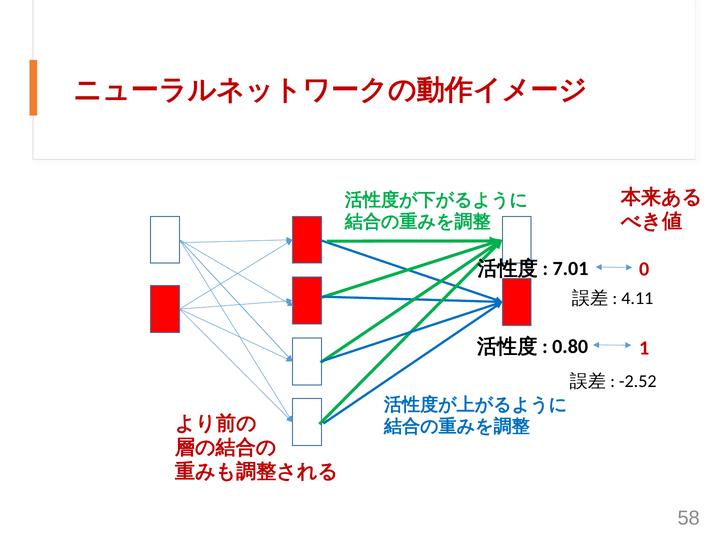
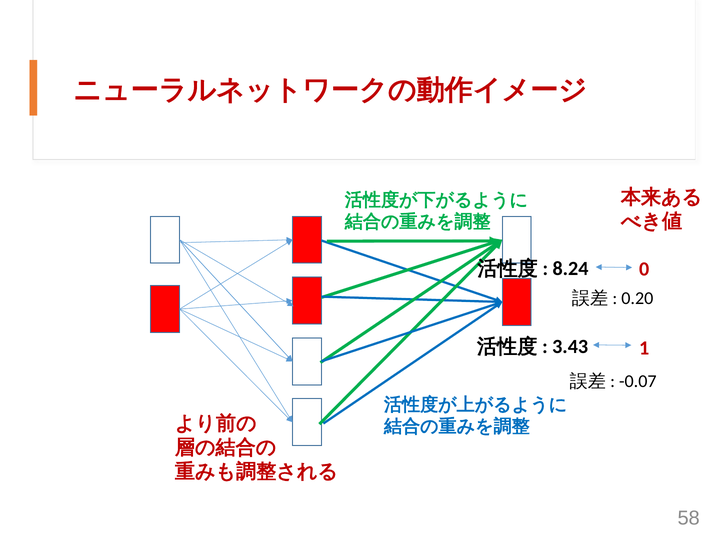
7.01: 7.01 -> 8.24 (571, 269)
4.11: 4.11 -> 0.20 (637, 299)
0.80: 0.80 -> 3.43 (570, 347)
-2.52: -2.52 -> -0.07 (638, 381)
